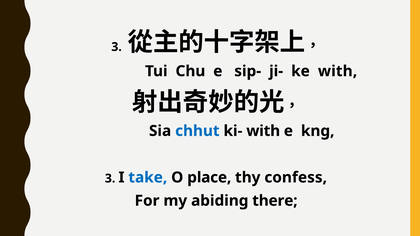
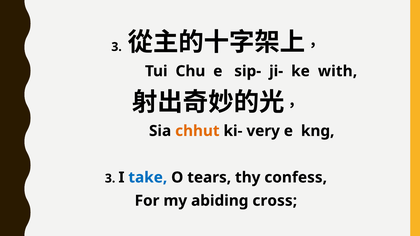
chhut colour: blue -> orange (197, 131)
ki- with: with -> very (263, 131)
place: place -> tears (209, 178)
there: there -> cross (275, 201)
